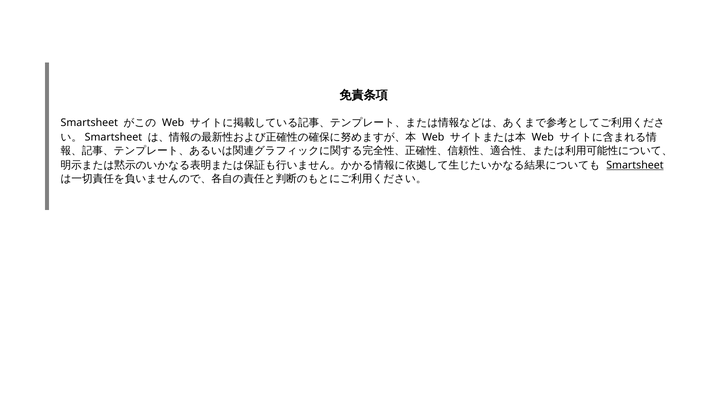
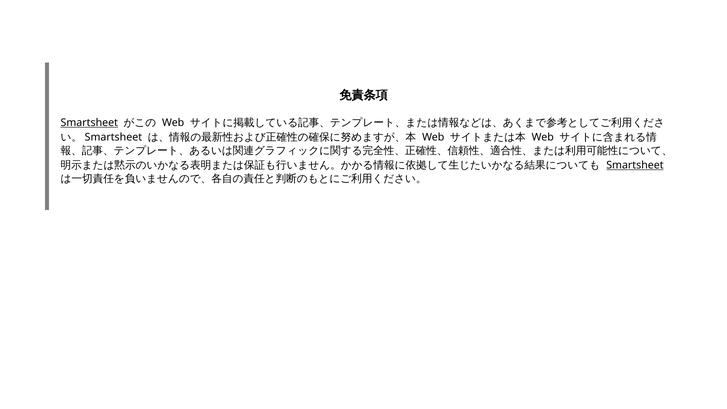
Smartsheet underline: none -> present (89, 123)
